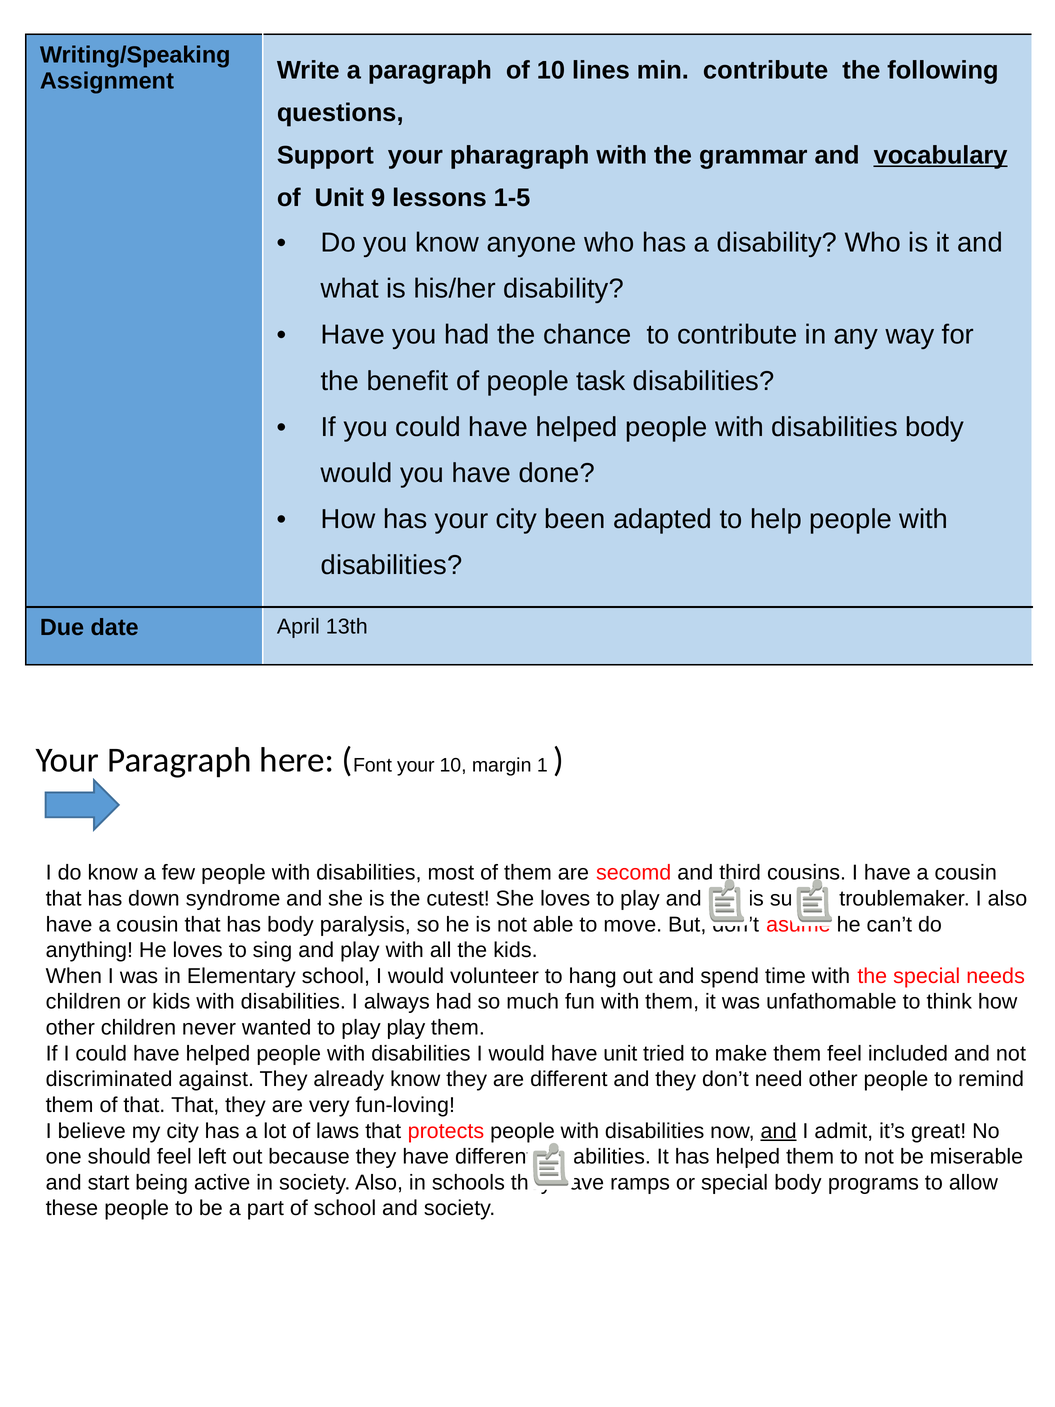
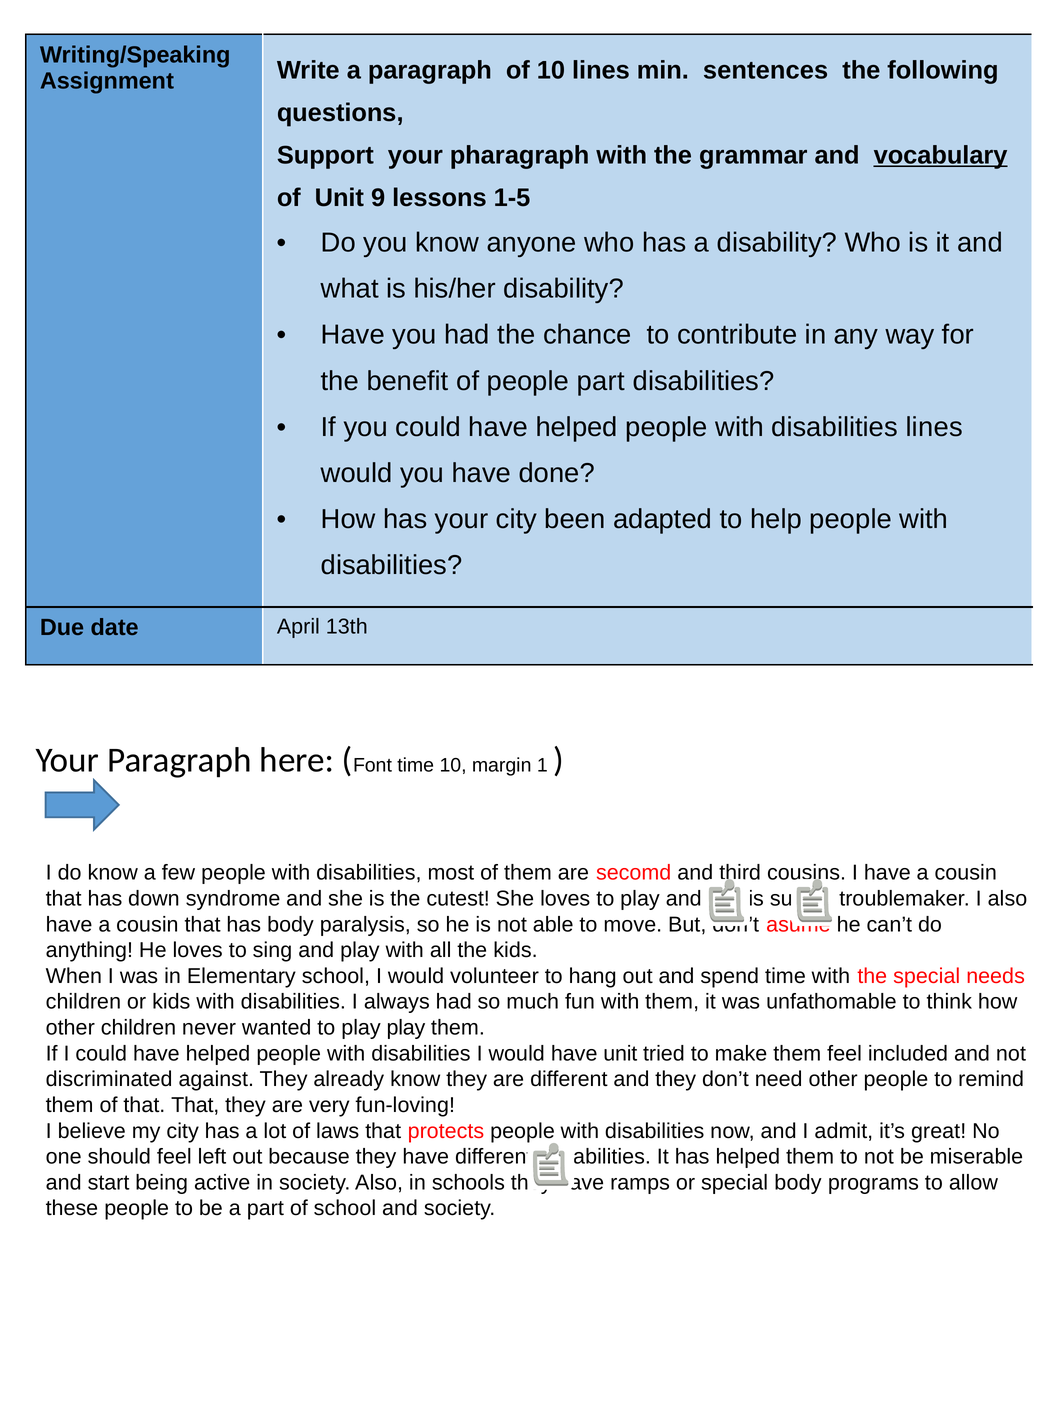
min contribute: contribute -> sentences (766, 70)
people task: task -> part (601, 381)
disabilities body: body -> lines (934, 427)
Font your: your -> time (416, 765)
and underline: present -> none (779, 1131)
